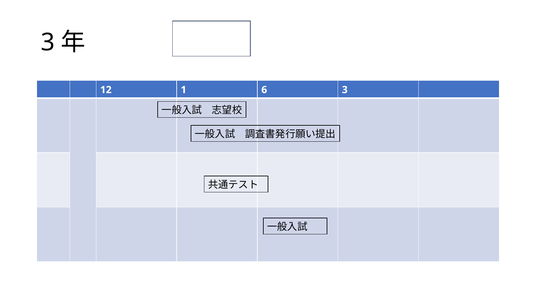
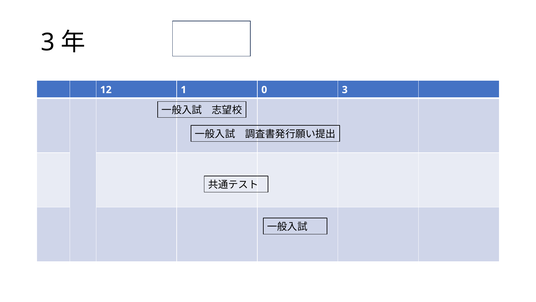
6: 6 -> 0 (264, 90)
